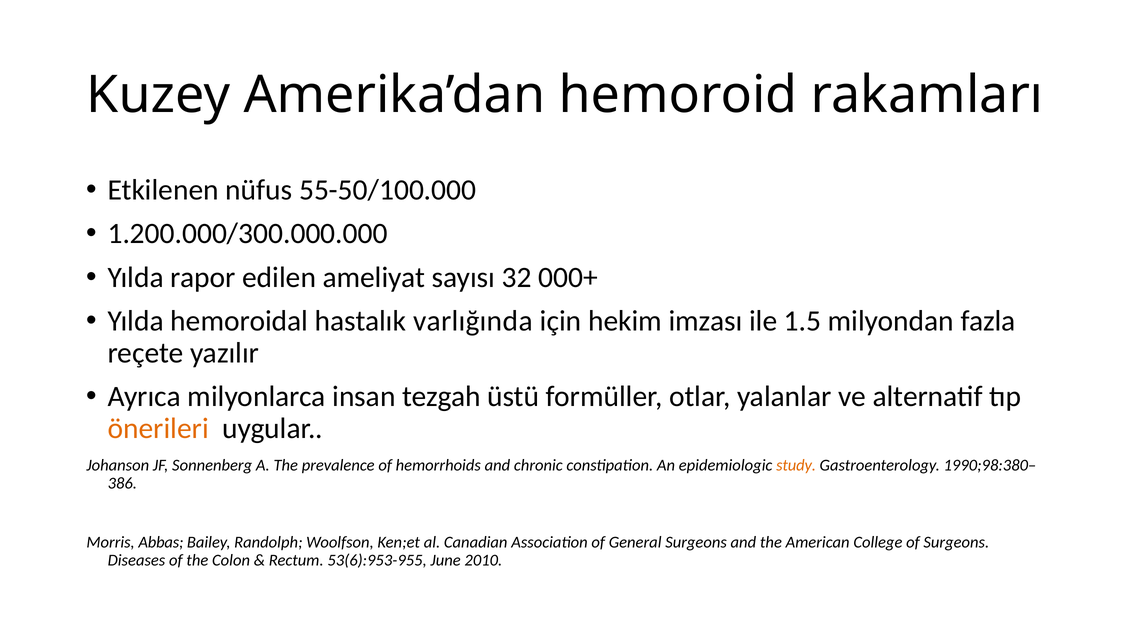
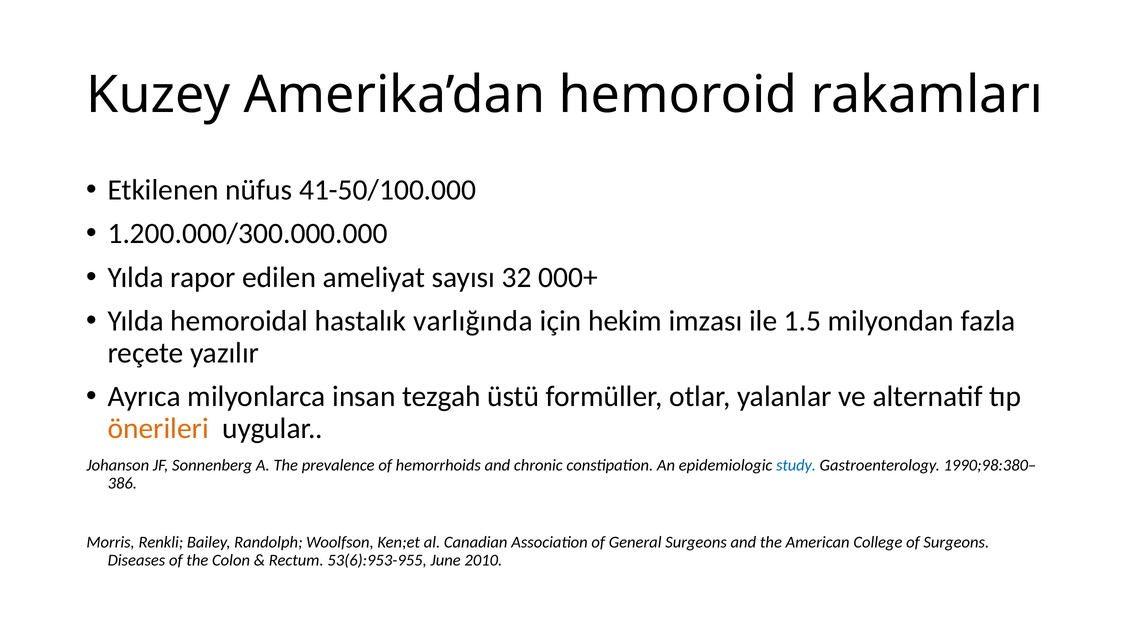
55-50/100.000: 55-50/100.000 -> 41-50/100.000 (388, 190)
study colour: orange -> blue (796, 465)
Abbas: Abbas -> Renkli (161, 542)
